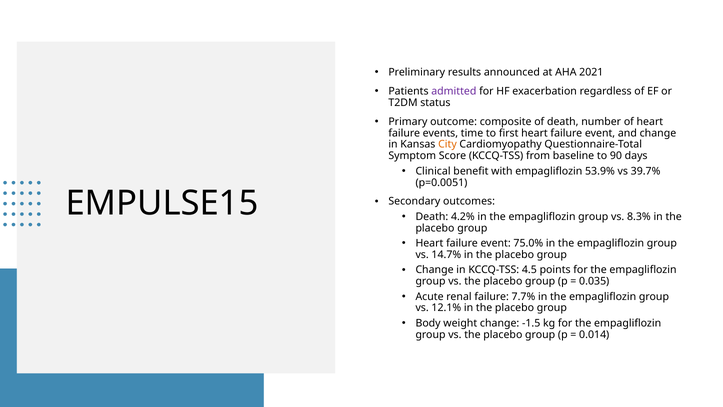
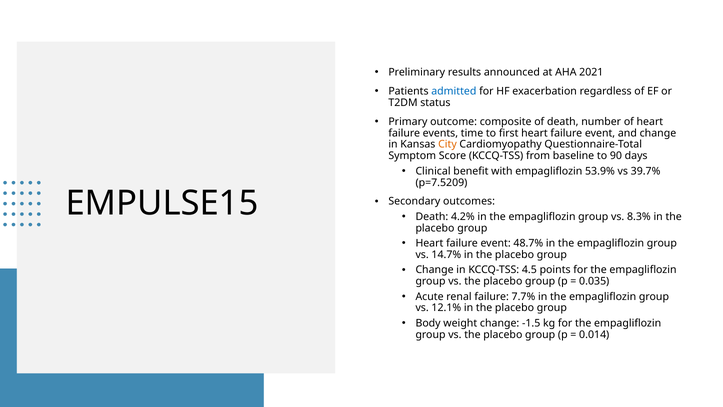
admitted colour: purple -> blue (454, 91)
p=0.0051: p=0.0051 -> p=7.5209 (441, 182)
75.0%: 75.0% -> 48.7% (528, 243)
